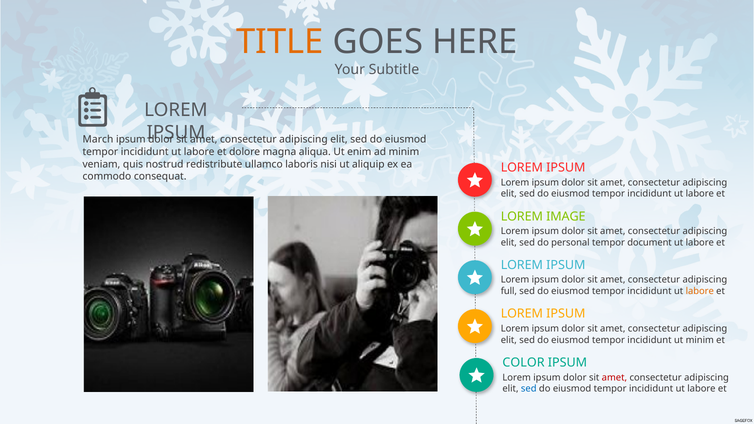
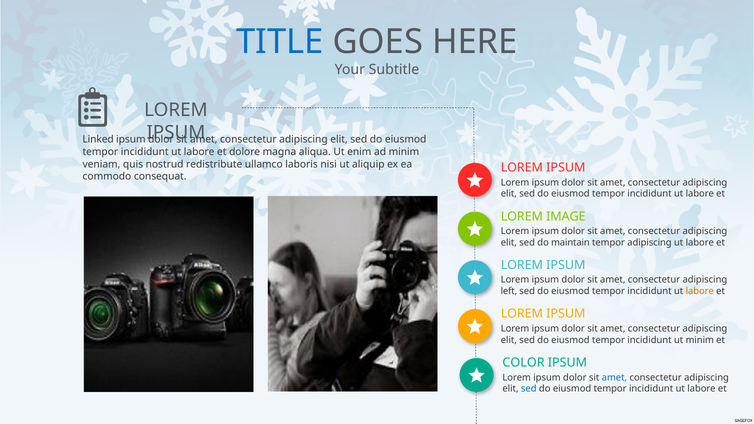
TITLE colour: orange -> blue (280, 42)
March: March -> Linked (98, 140)
personal: personal -> maintain (570, 243)
tempor document: document -> adipiscing (649, 243)
full: full -> left (509, 291)
amet colour: red -> blue (614, 378)
